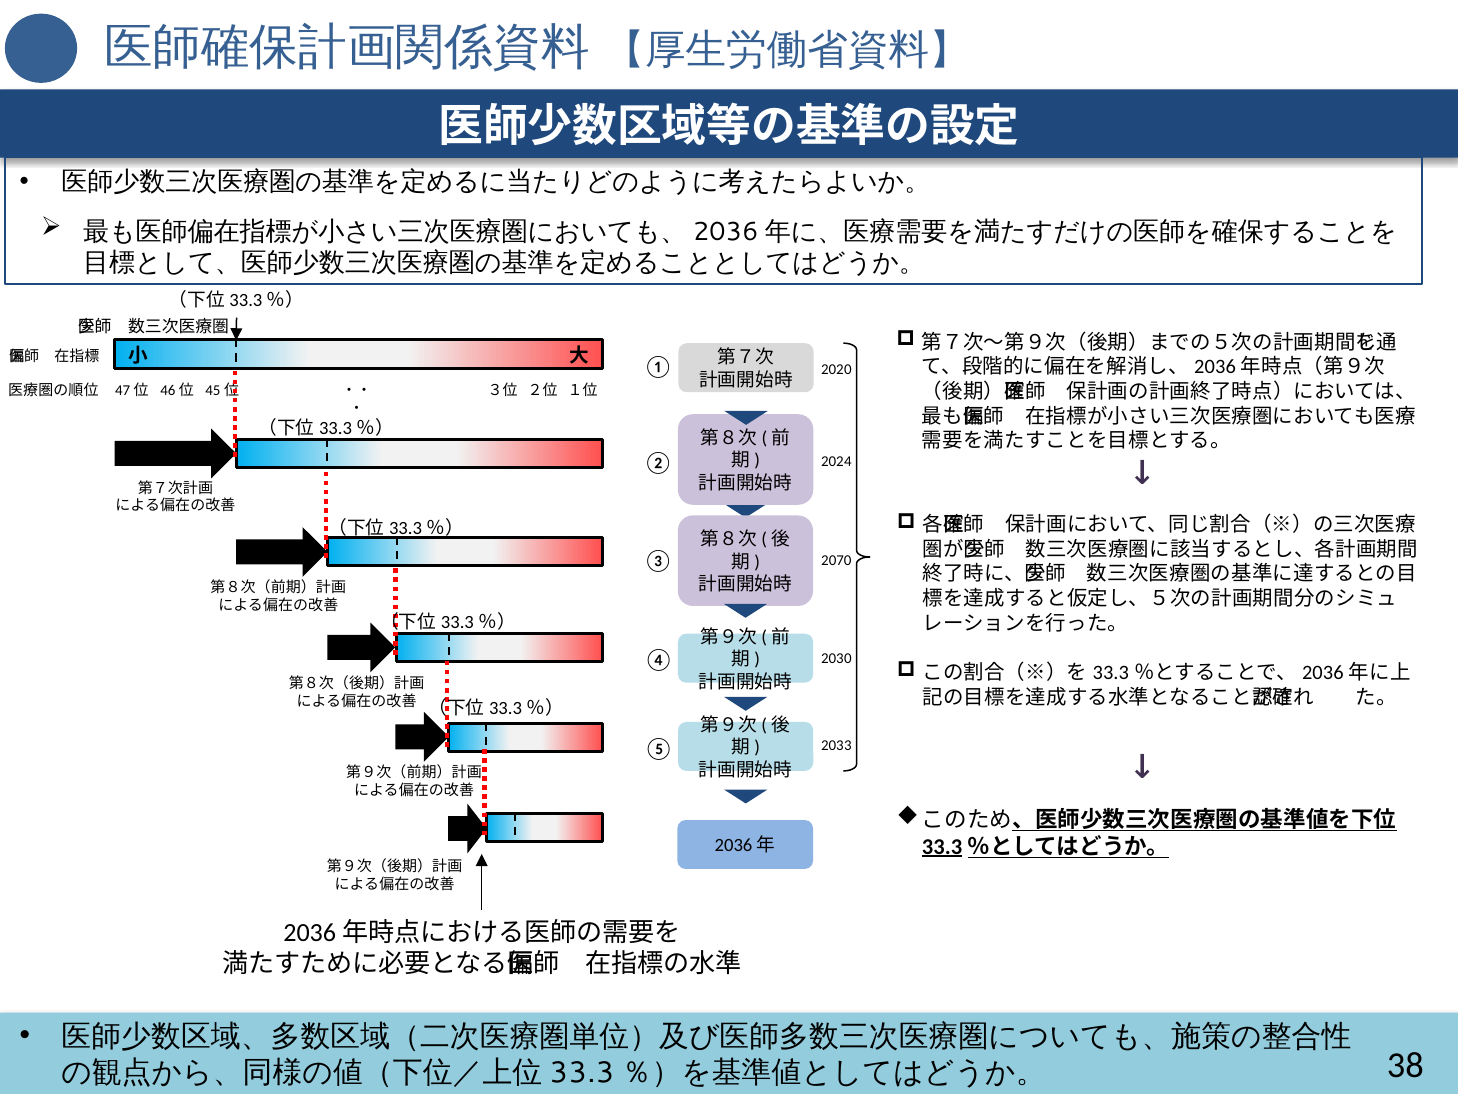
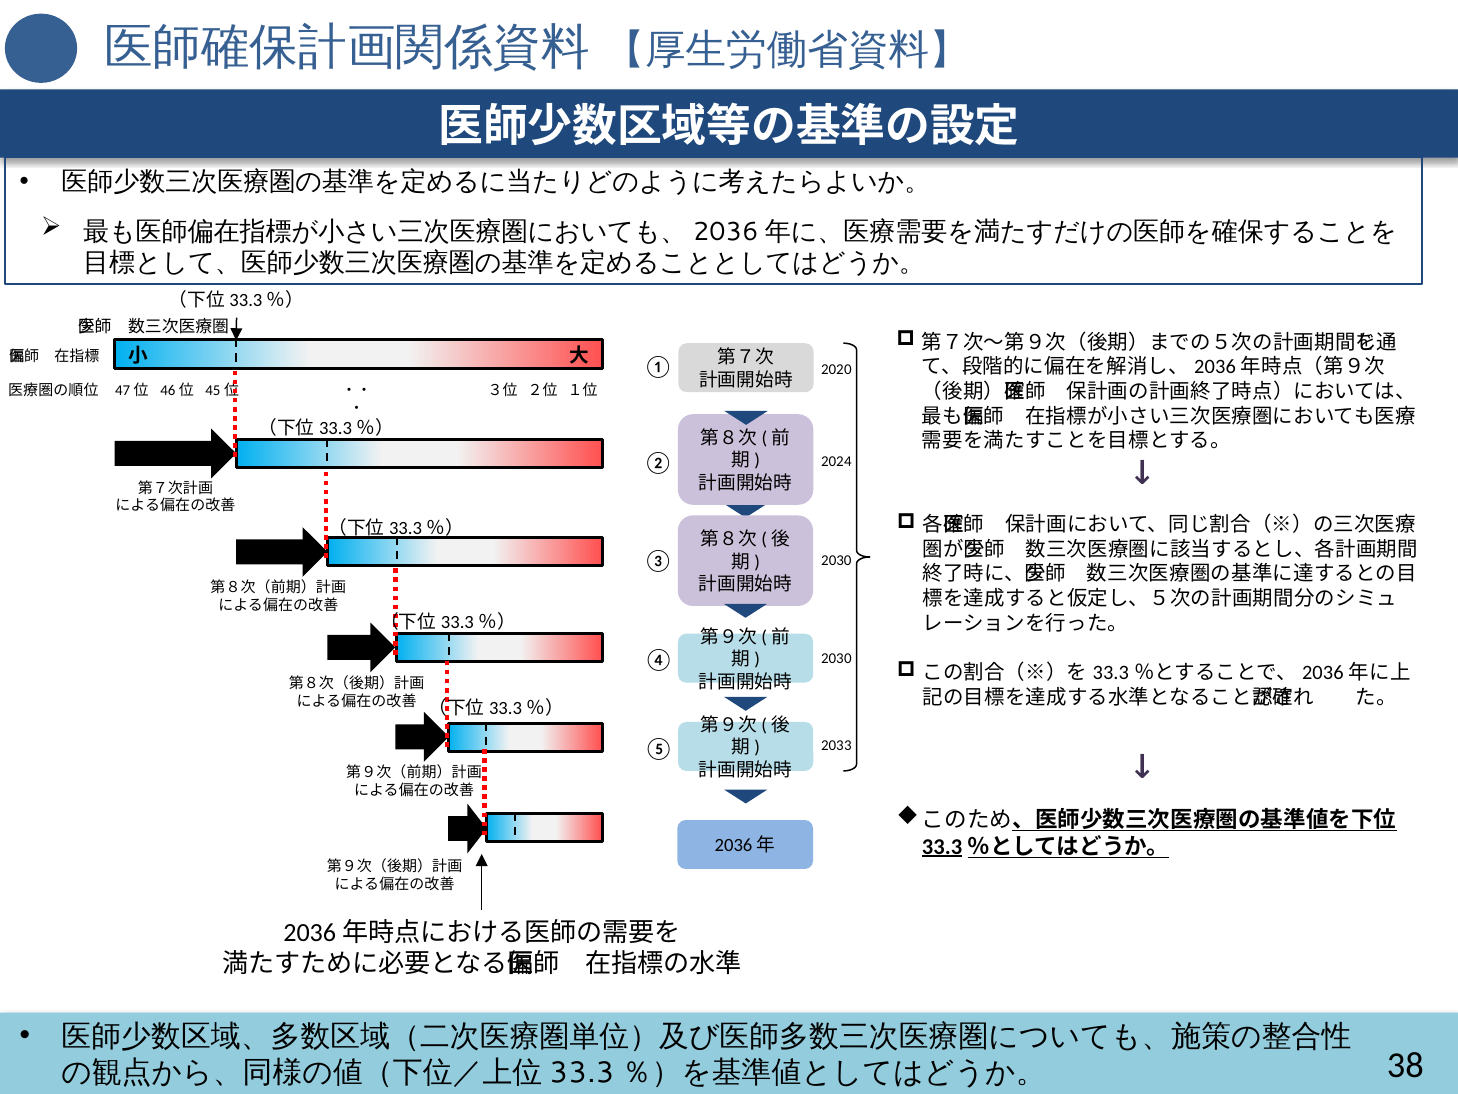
2070: 2070 -> 2030 (836, 561)
